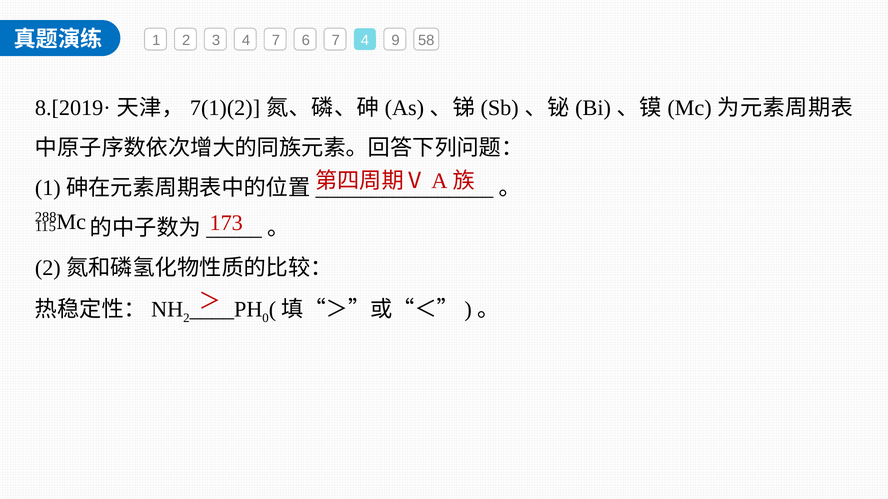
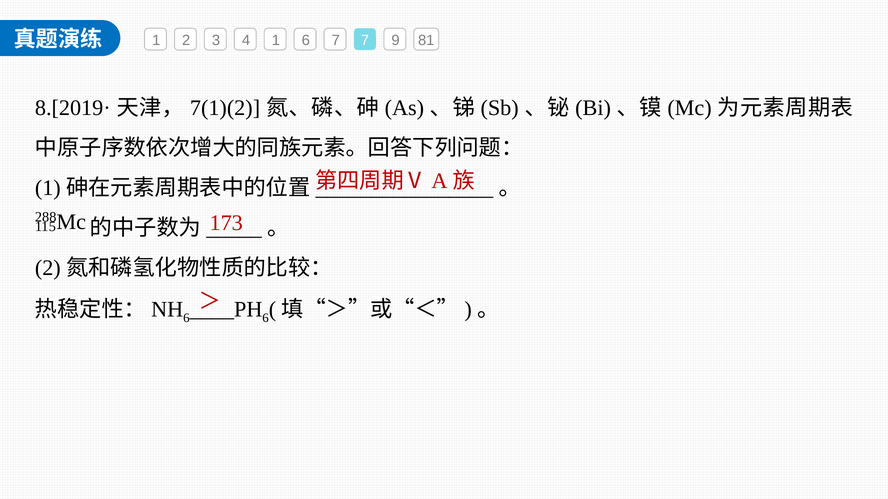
4 7: 7 -> 1 (276, 40)
7 4: 4 -> 7 (365, 40)
58: 58 -> 81 (426, 40)
2: 2 -> 6 (186, 318)
0: 0 -> 6 (266, 318)
